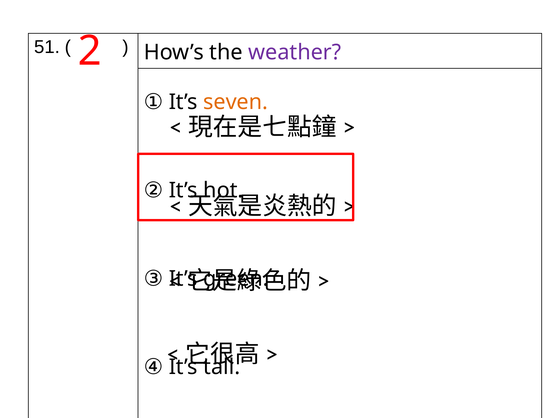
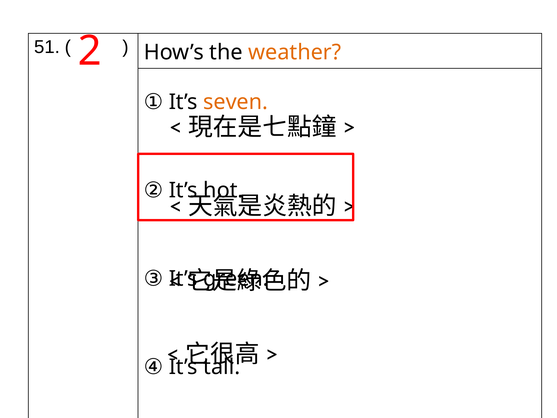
weather colour: purple -> orange (295, 52)
